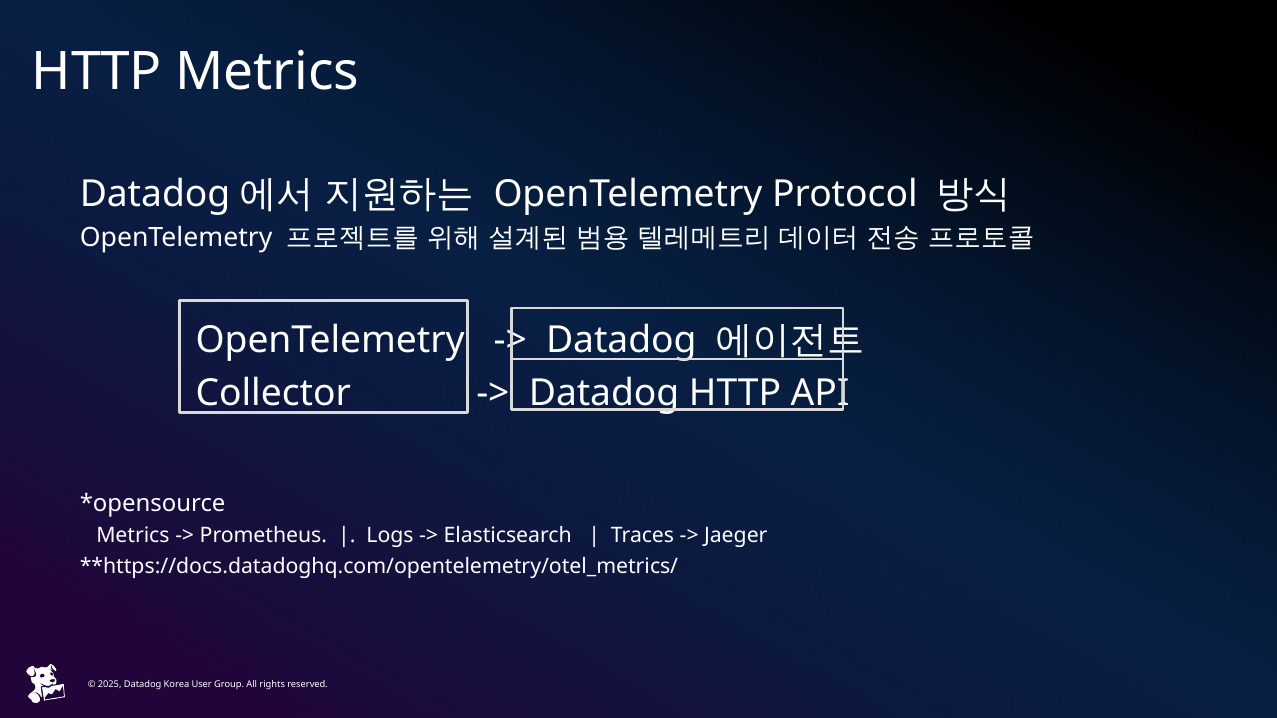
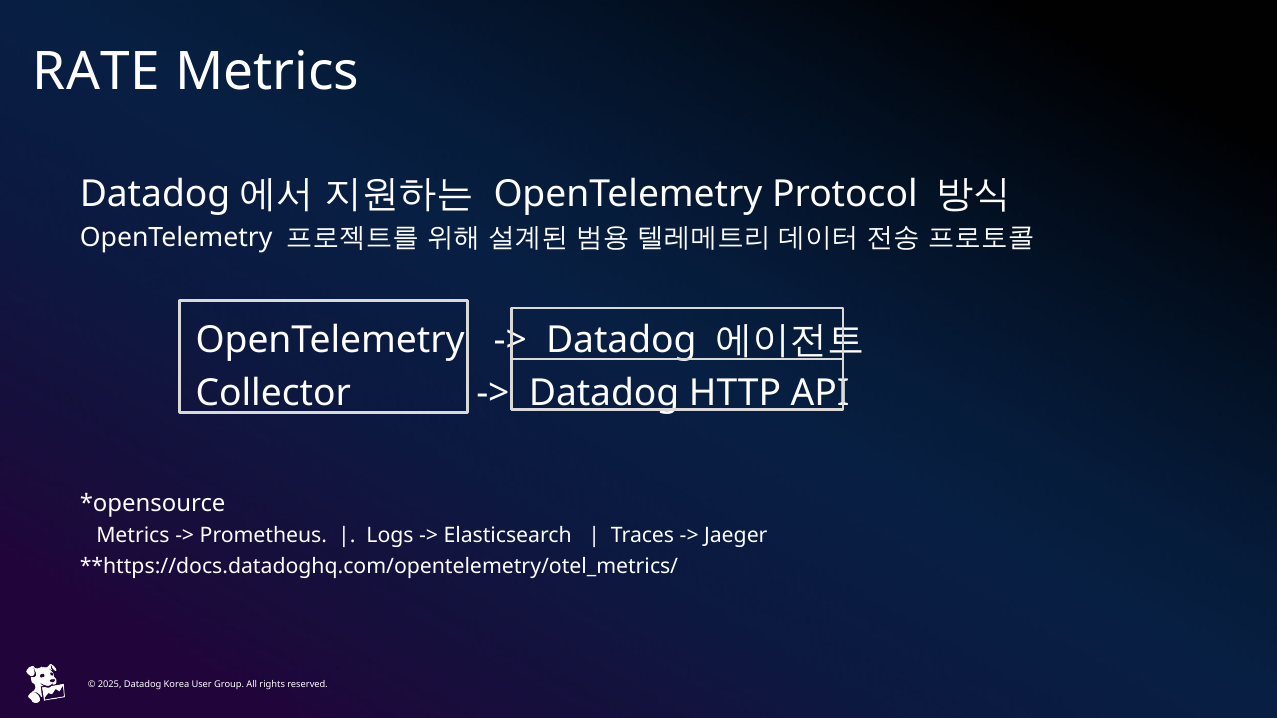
HTTP: HTTP -> RATE (96, 72)
